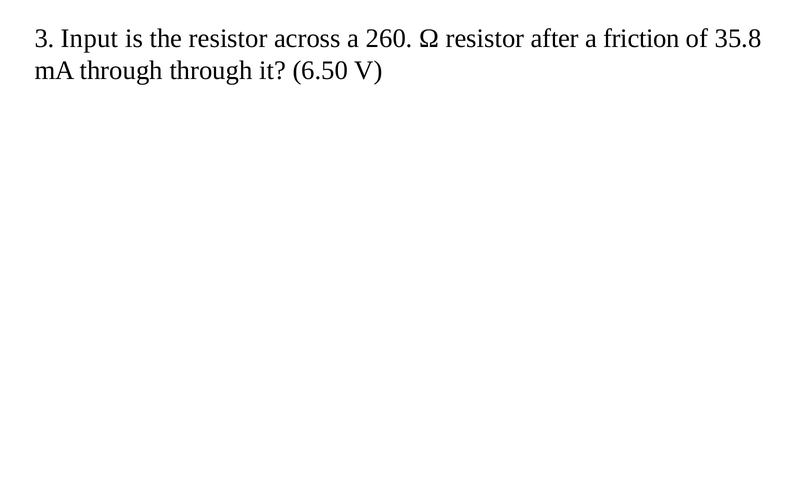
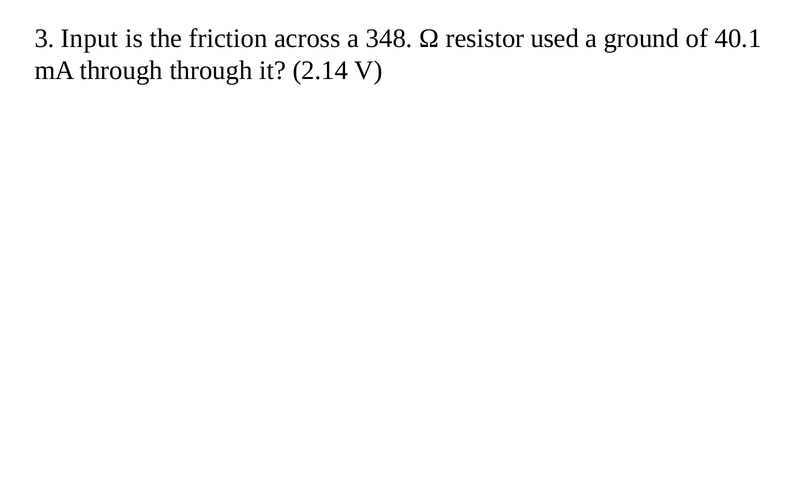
the resistor: resistor -> friction (228, 38)
260: 260 -> 348 (389, 38)
after: after -> used (555, 38)
friction: friction -> ground (641, 38)
35.8: 35.8 -> 40.1 (738, 38)
6.50: 6.50 -> 2.14 (320, 71)
